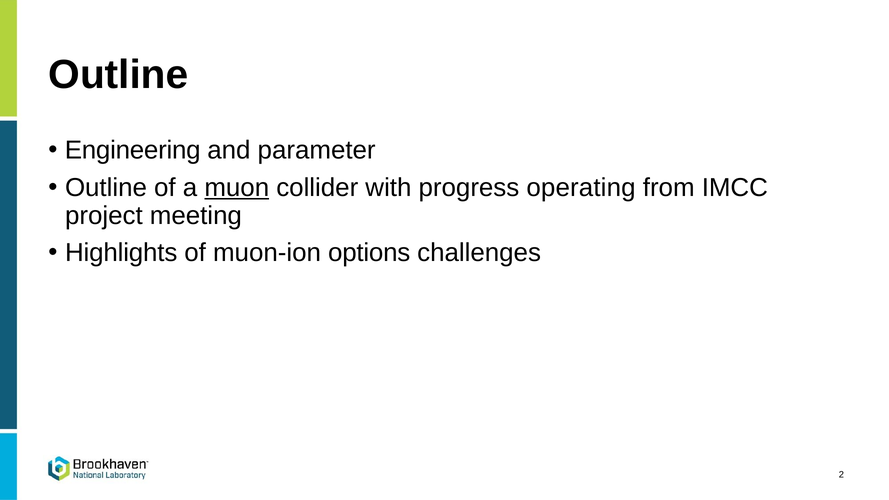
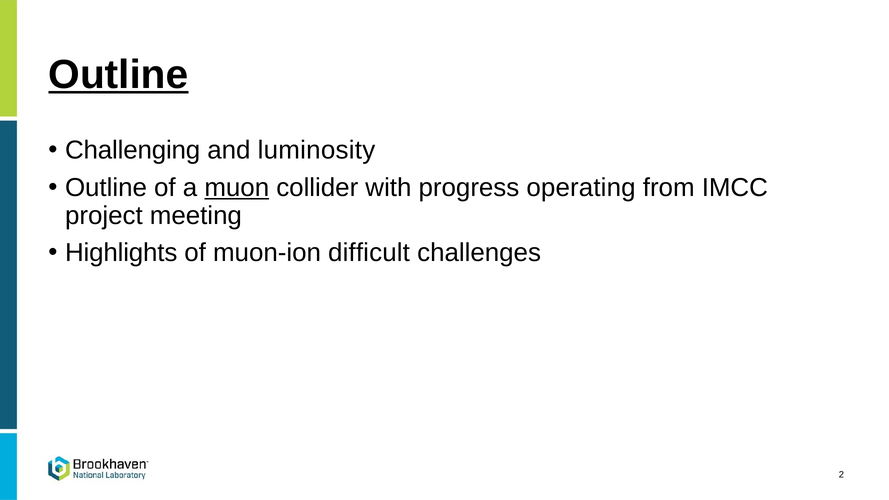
Outline underline: none -> present (118, 75)
Engineering: Engineering -> Challenging (133, 150)
parameter: parameter -> luminosity (316, 150)
options: options -> difficult (369, 253)
